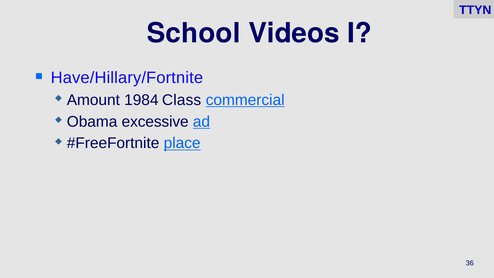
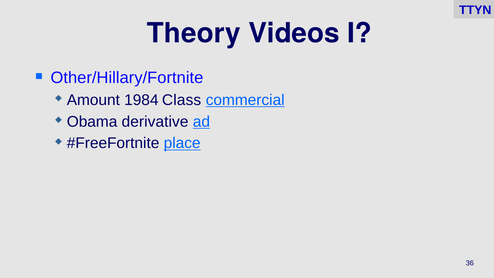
School: School -> Theory (194, 33)
Have/Hillary/Fortnite: Have/Hillary/Fortnite -> Other/Hillary/Fortnite (127, 78)
excessive: excessive -> derivative (155, 122)
